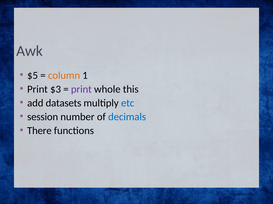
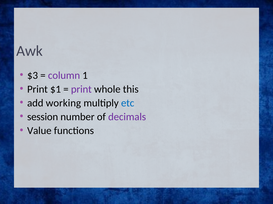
$5: $5 -> $3 (33, 76)
column colour: orange -> purple (64, 76)
$3: $3 -> $1 (56, 89)
datasets: datasets -> working (63, 103)
decimals colour: blue -> purple (127, 117)
There: There -> Value (39, 131)
